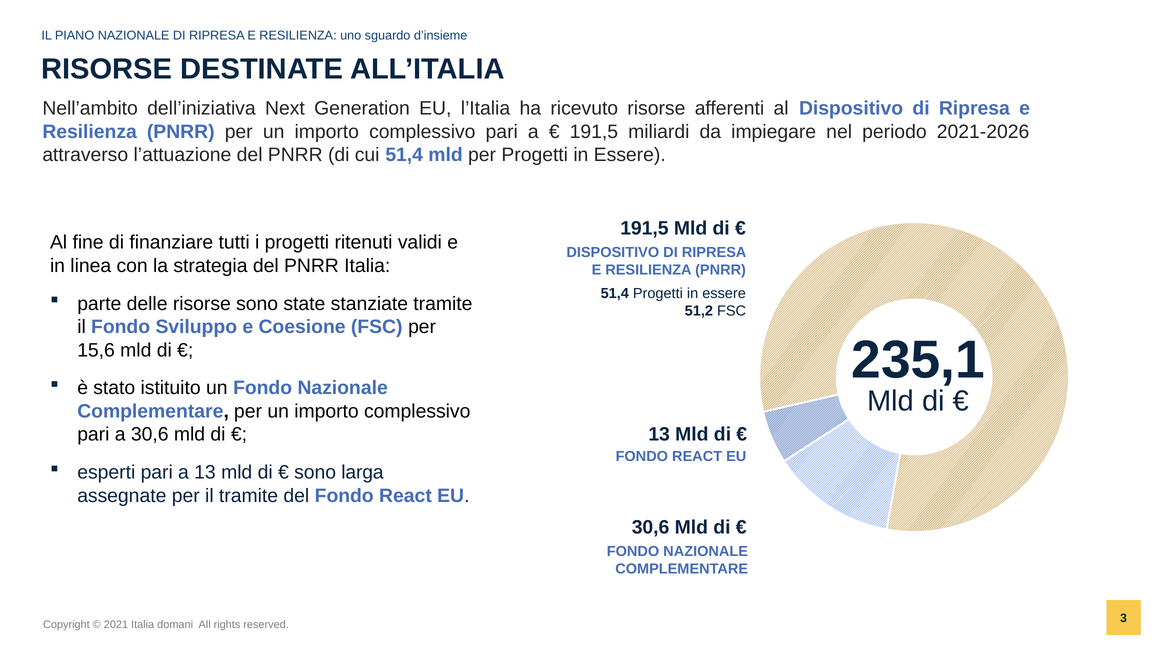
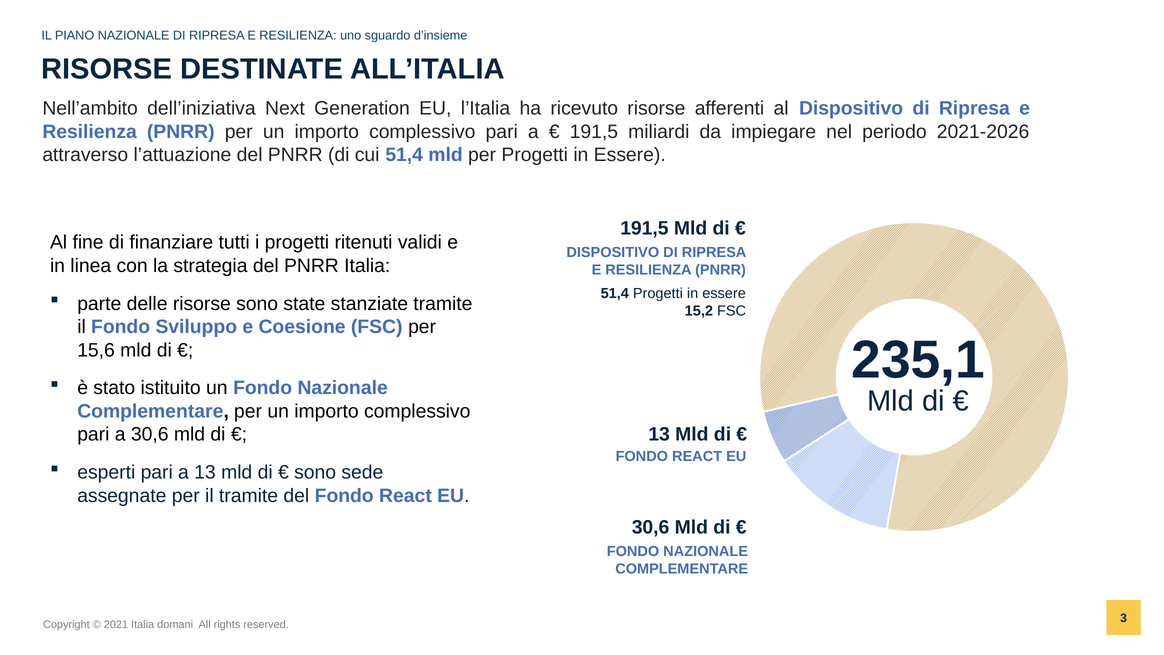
51,2: 51,2 -> 15,2 (699, 311)
larga: larga -> sede (362, 472)
